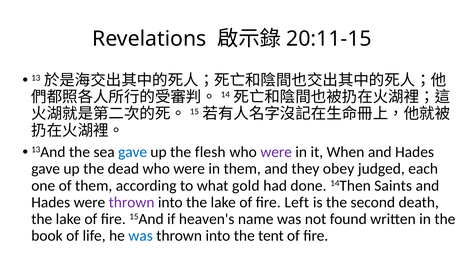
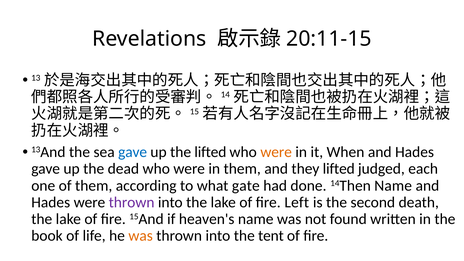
the flesh: flesh -> lifted (210, 152)
were colour: purple -> orange (276, 152)
they obey: obey -> lifted (339, 169)
gold: gold -> gate (246, 186)
14Then Saints: Saints -> Name (393, 186)
was colour: blue -> orange (141, 236)
